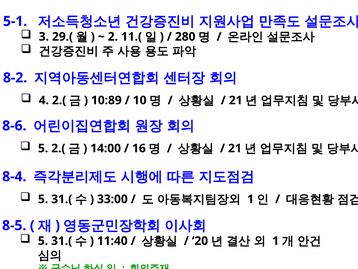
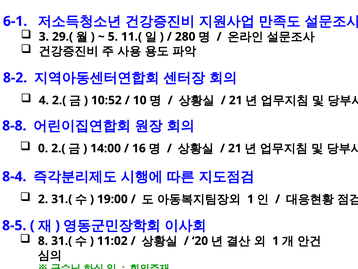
5-1: 5-1 -> 6-1 (15, 21)
2: 2 -> 5 (113, 37)
10:89: 10:89 -> 10:52 (106, 100)
8-6: 8-6 -> 8-8 (14, 126)
5: 5 -> 0 (43, 148)
5: 5 -> 2 (43, 199)
33:00: 33:00 -> 19:00 (112, 199)
5: 5 -> 8 (43, 241)
11:40: 11:40 -> 11:02 (112, 241)
